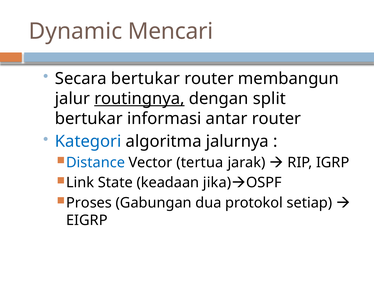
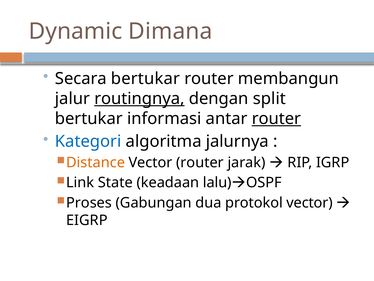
Mencari: Mencari -> Dimana (170, 31)
router underline: none -> present (276, 118)
Distance colour: blue -> orange (96, 162)
Vector tertua: tertua -> router (200, 162)
jika: jika -> lalu (217, 182)
protokol setiap: setiap -> vector (310, 202)
